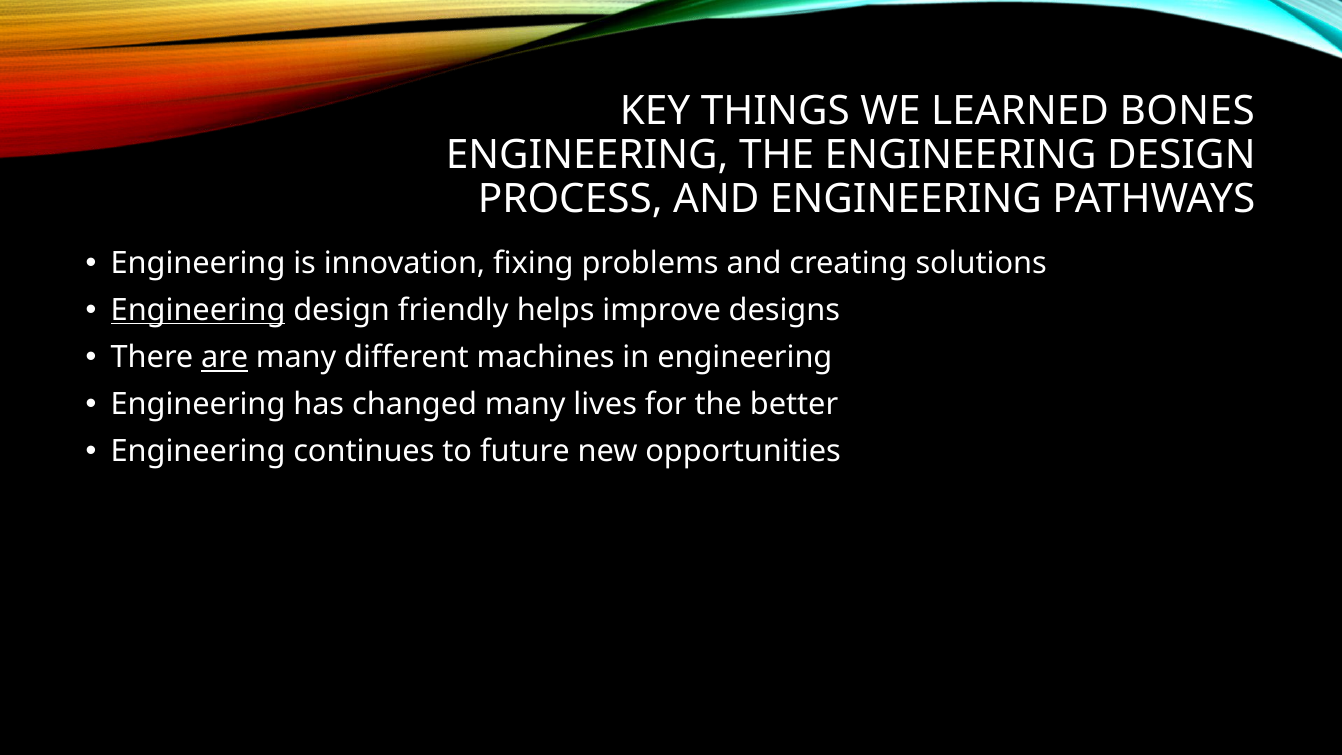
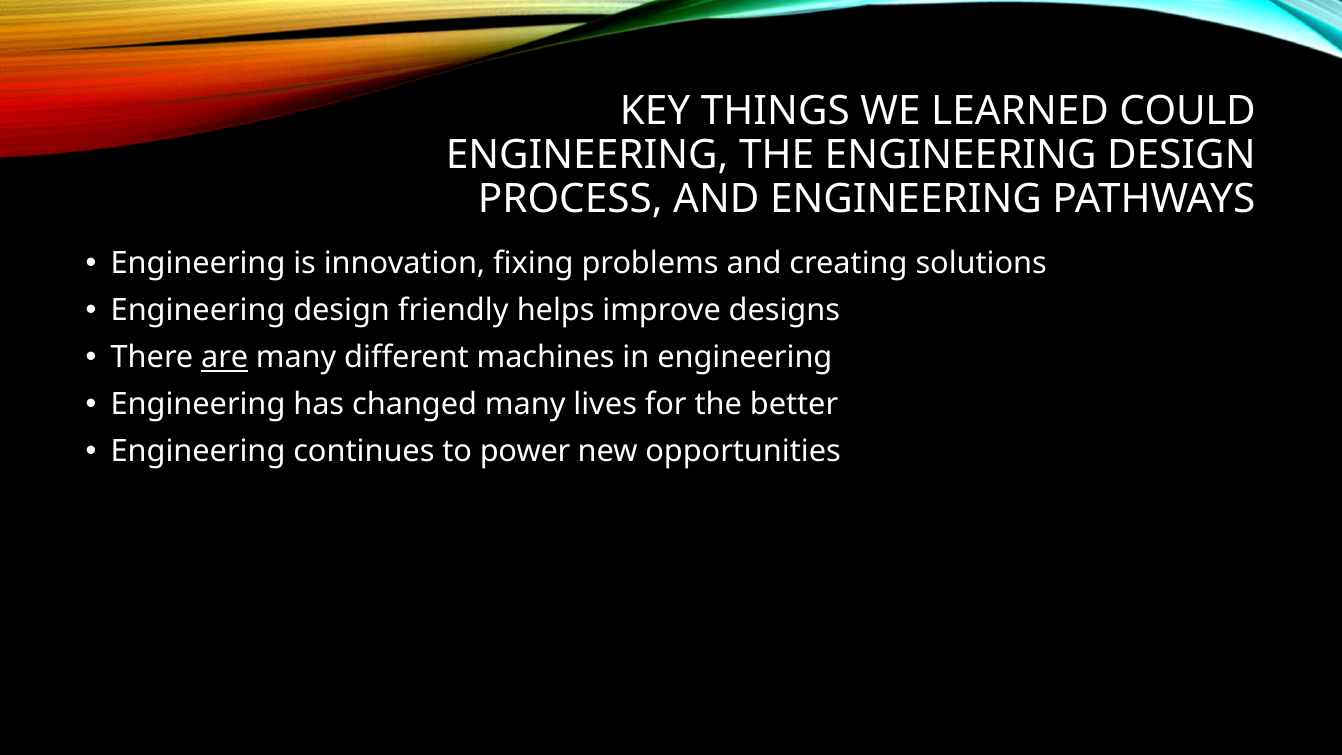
BONES: BONES -> COULD (1188, 111)
Engineering underline: present -> none (198, 310)
future: future -> power (525, 452)
